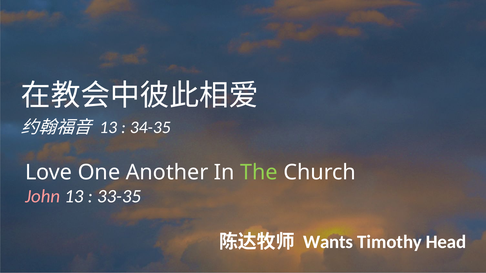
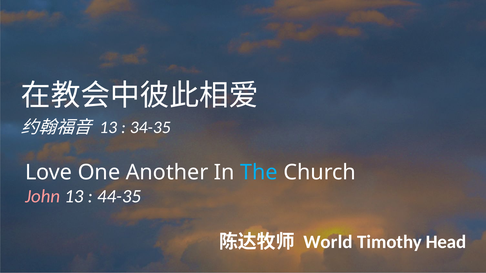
The colour: light green -> light blue (259, 172)
33-35: 33-35 -> 44-35 (119, 197)
Wants: Wants -> World (328, 242)
